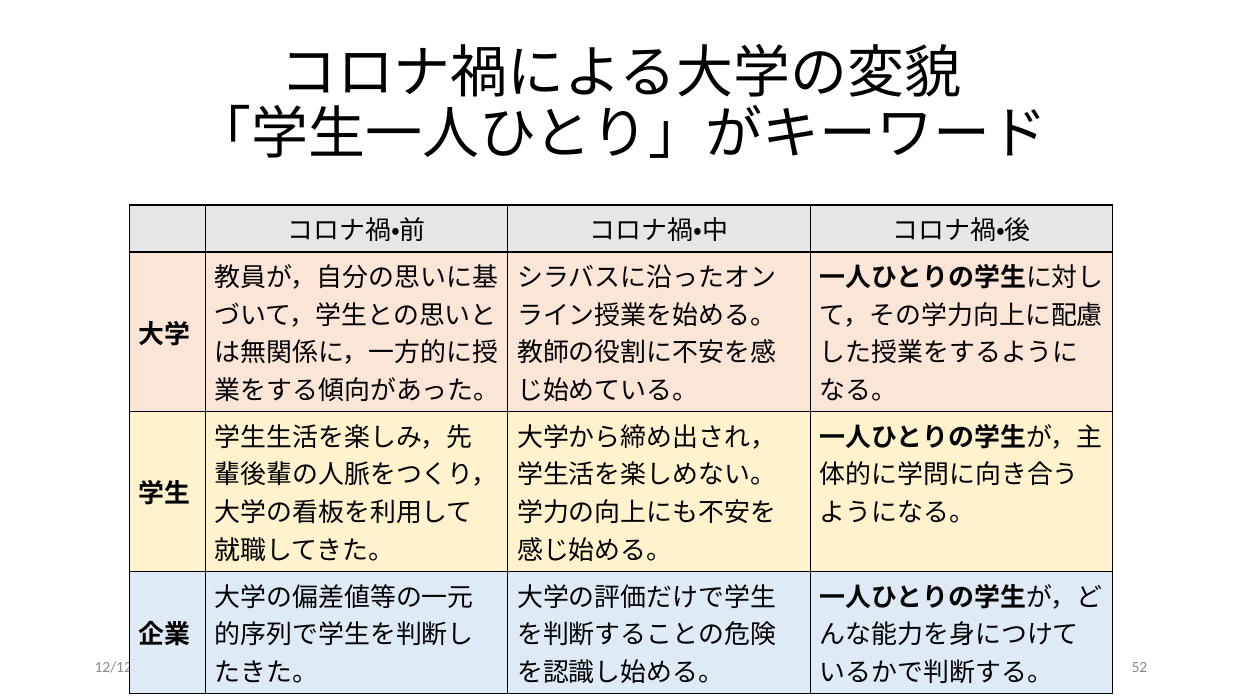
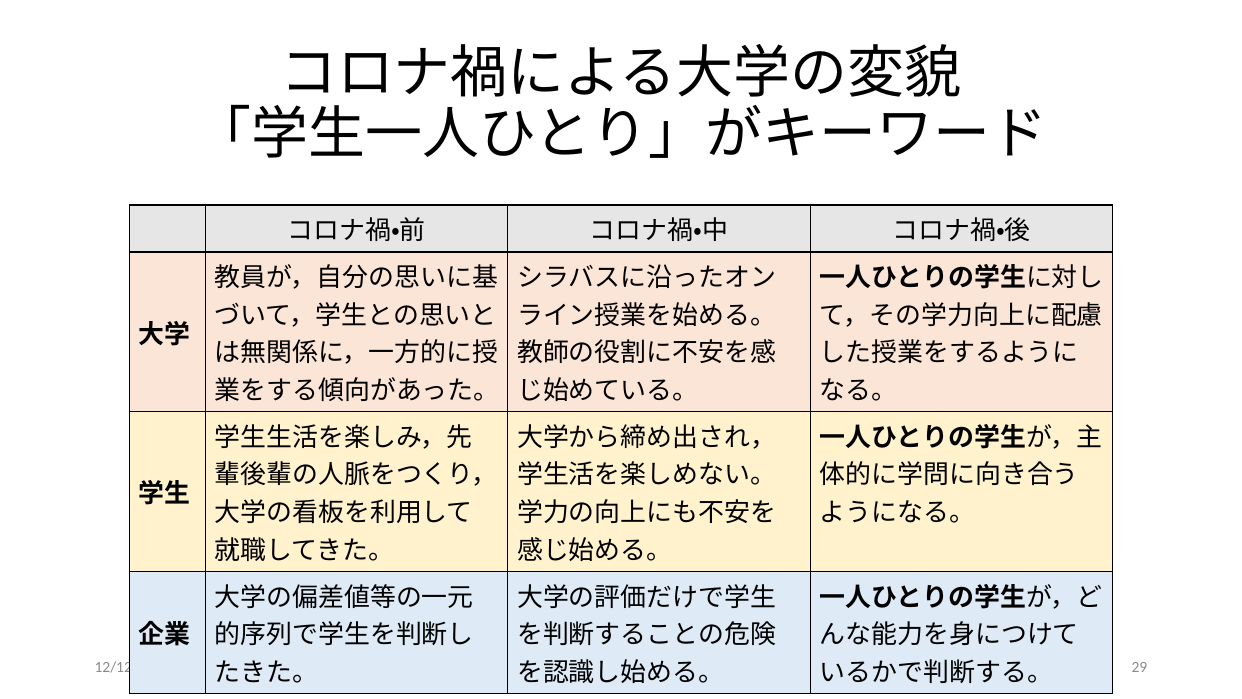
52: 52 -> 29 (1139, 667)
